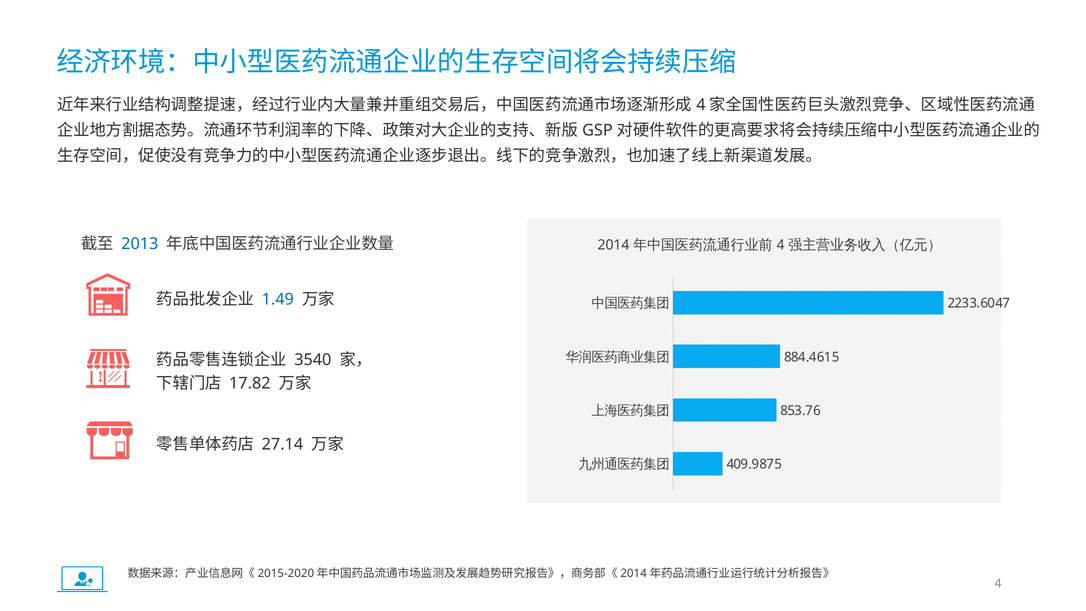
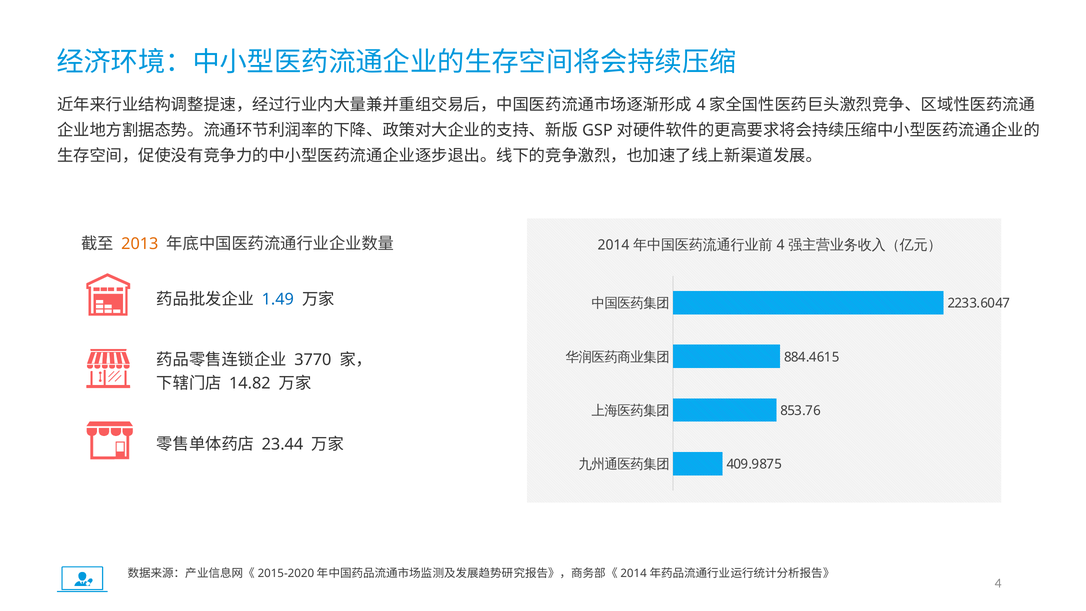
2013 colour: blue -> orange (140, 244)
3540: 3540 -> 3770 (313, 360)
17.82: 17.82 -> 14.82 (250, 383)
27.14: 27.14 -> 23.44 (282, 444)
